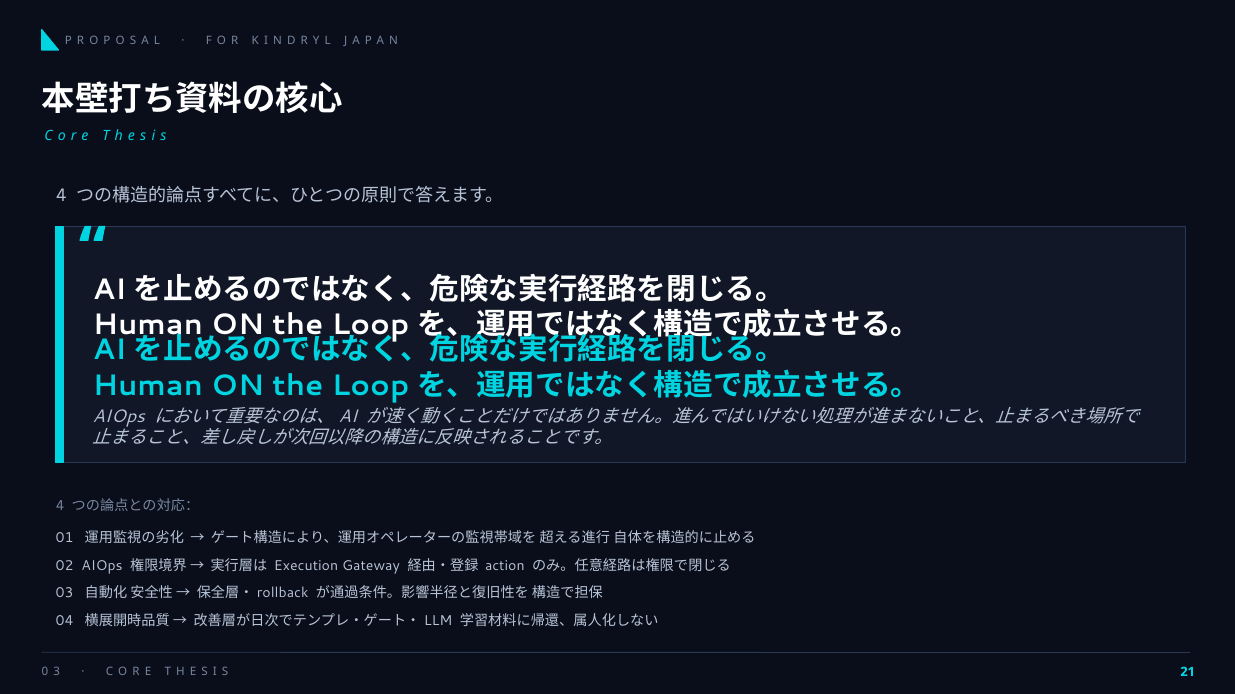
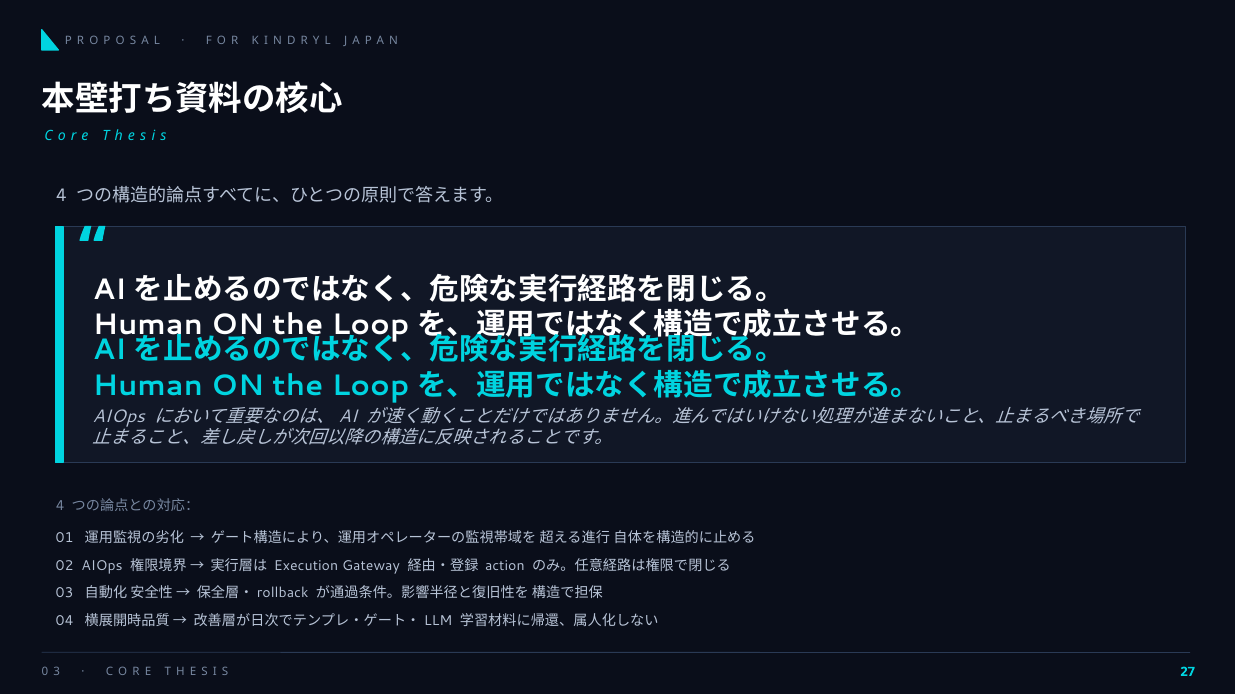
21: 21 -> 27 (1188, 672)
